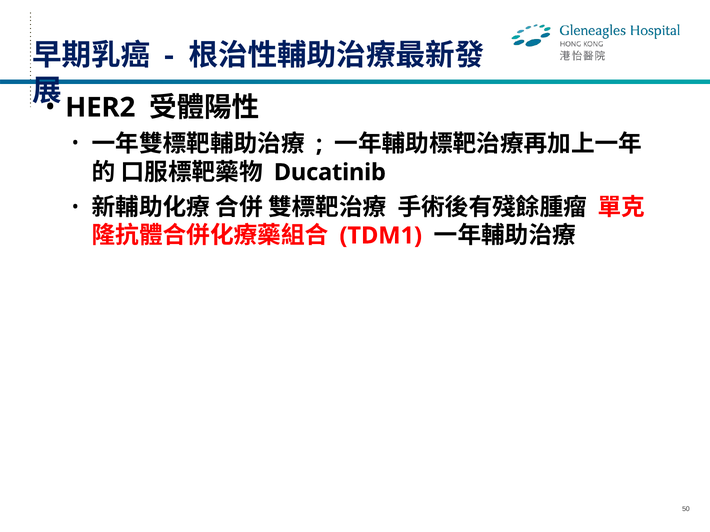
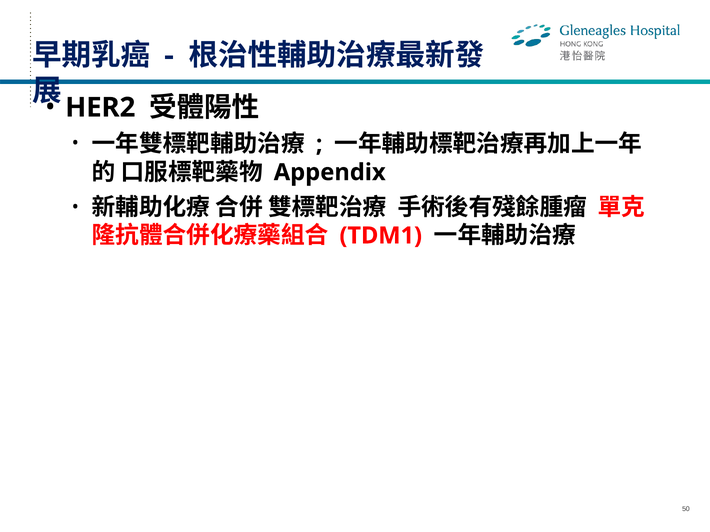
Ducatinib: Ducatinib -> Appendix (330, 172)
